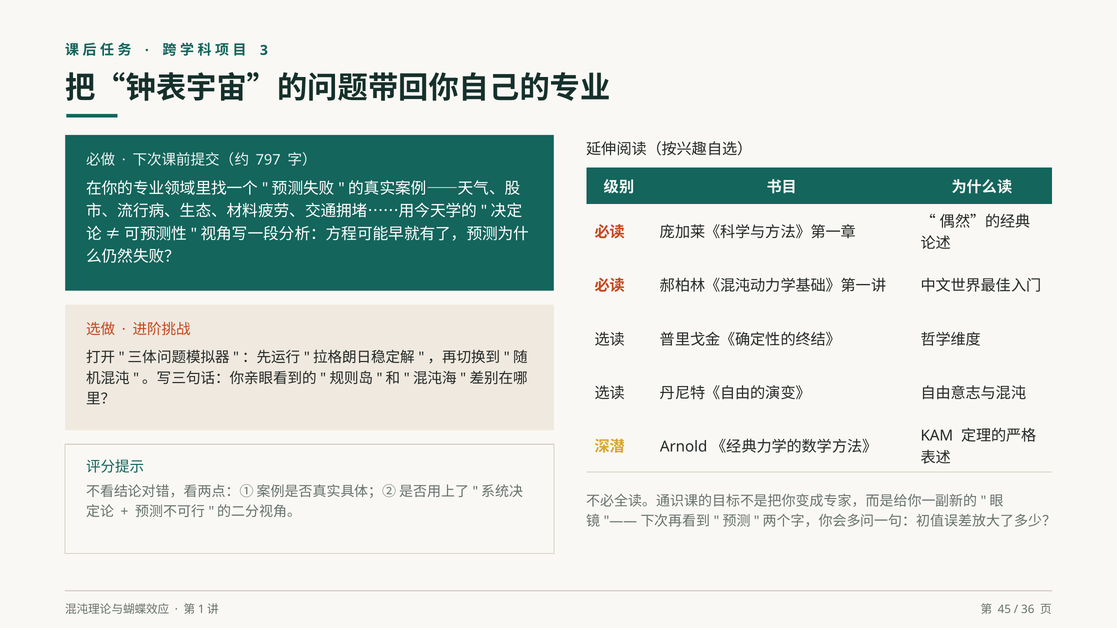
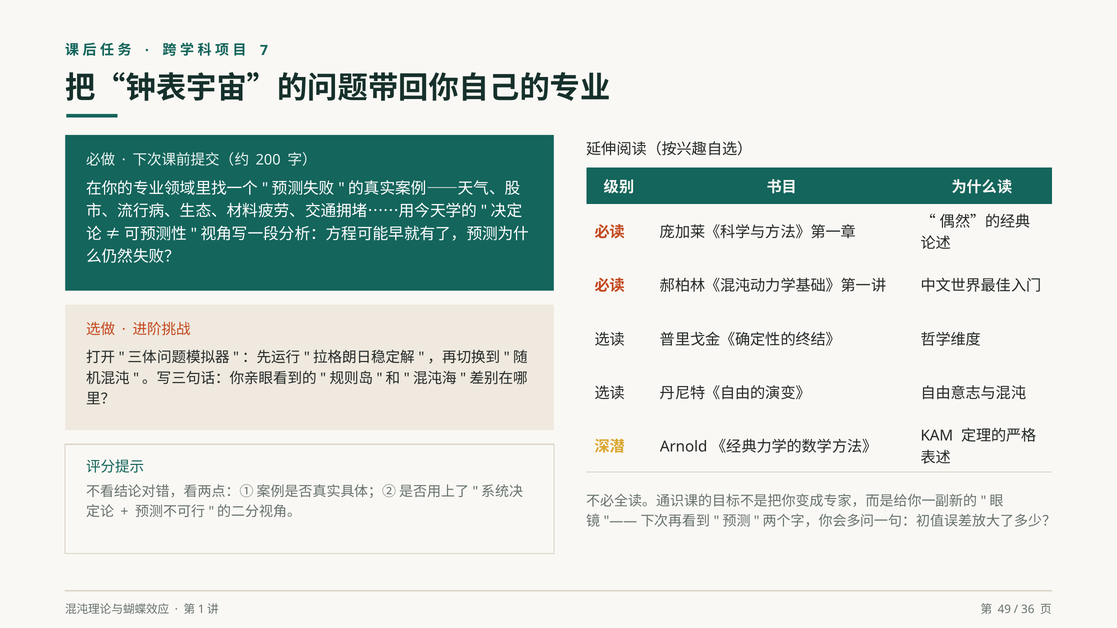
3: 3 -> 7 (264, 50)
797: 797 -> 200 (268, 160)
45: 45 -> 49 (1004, 610)
